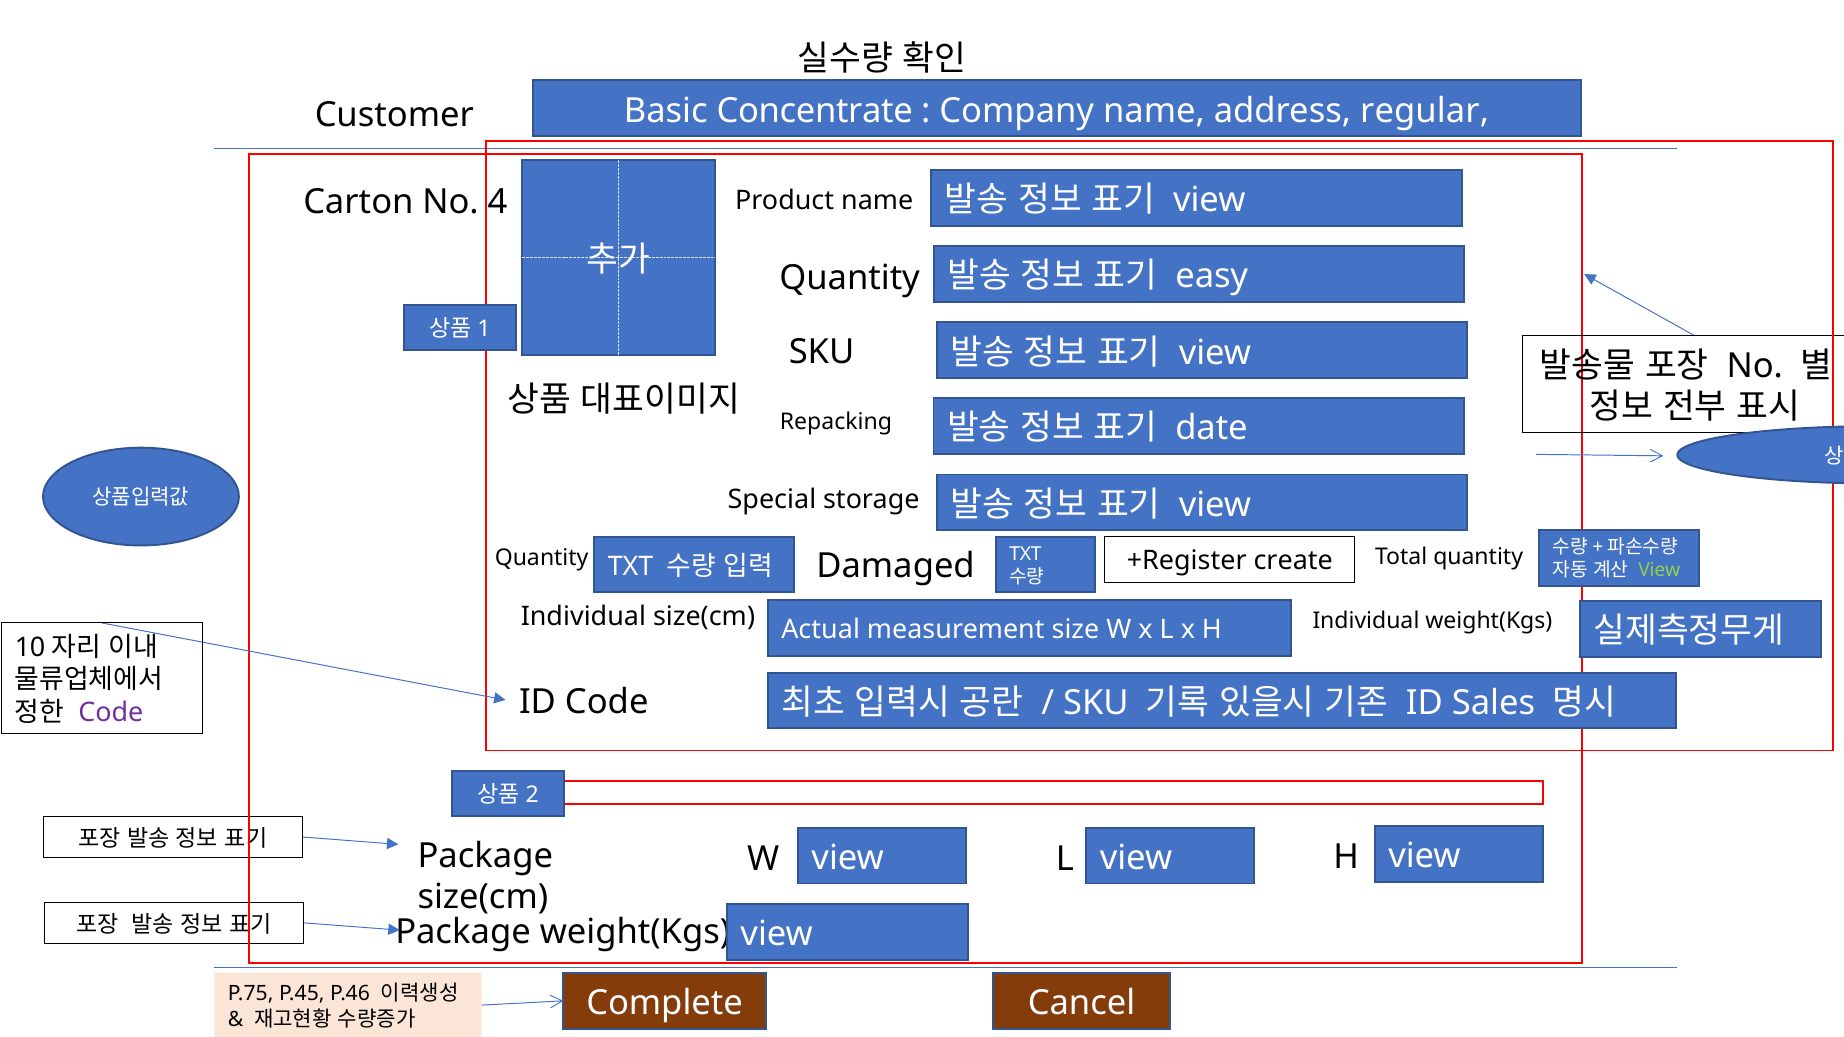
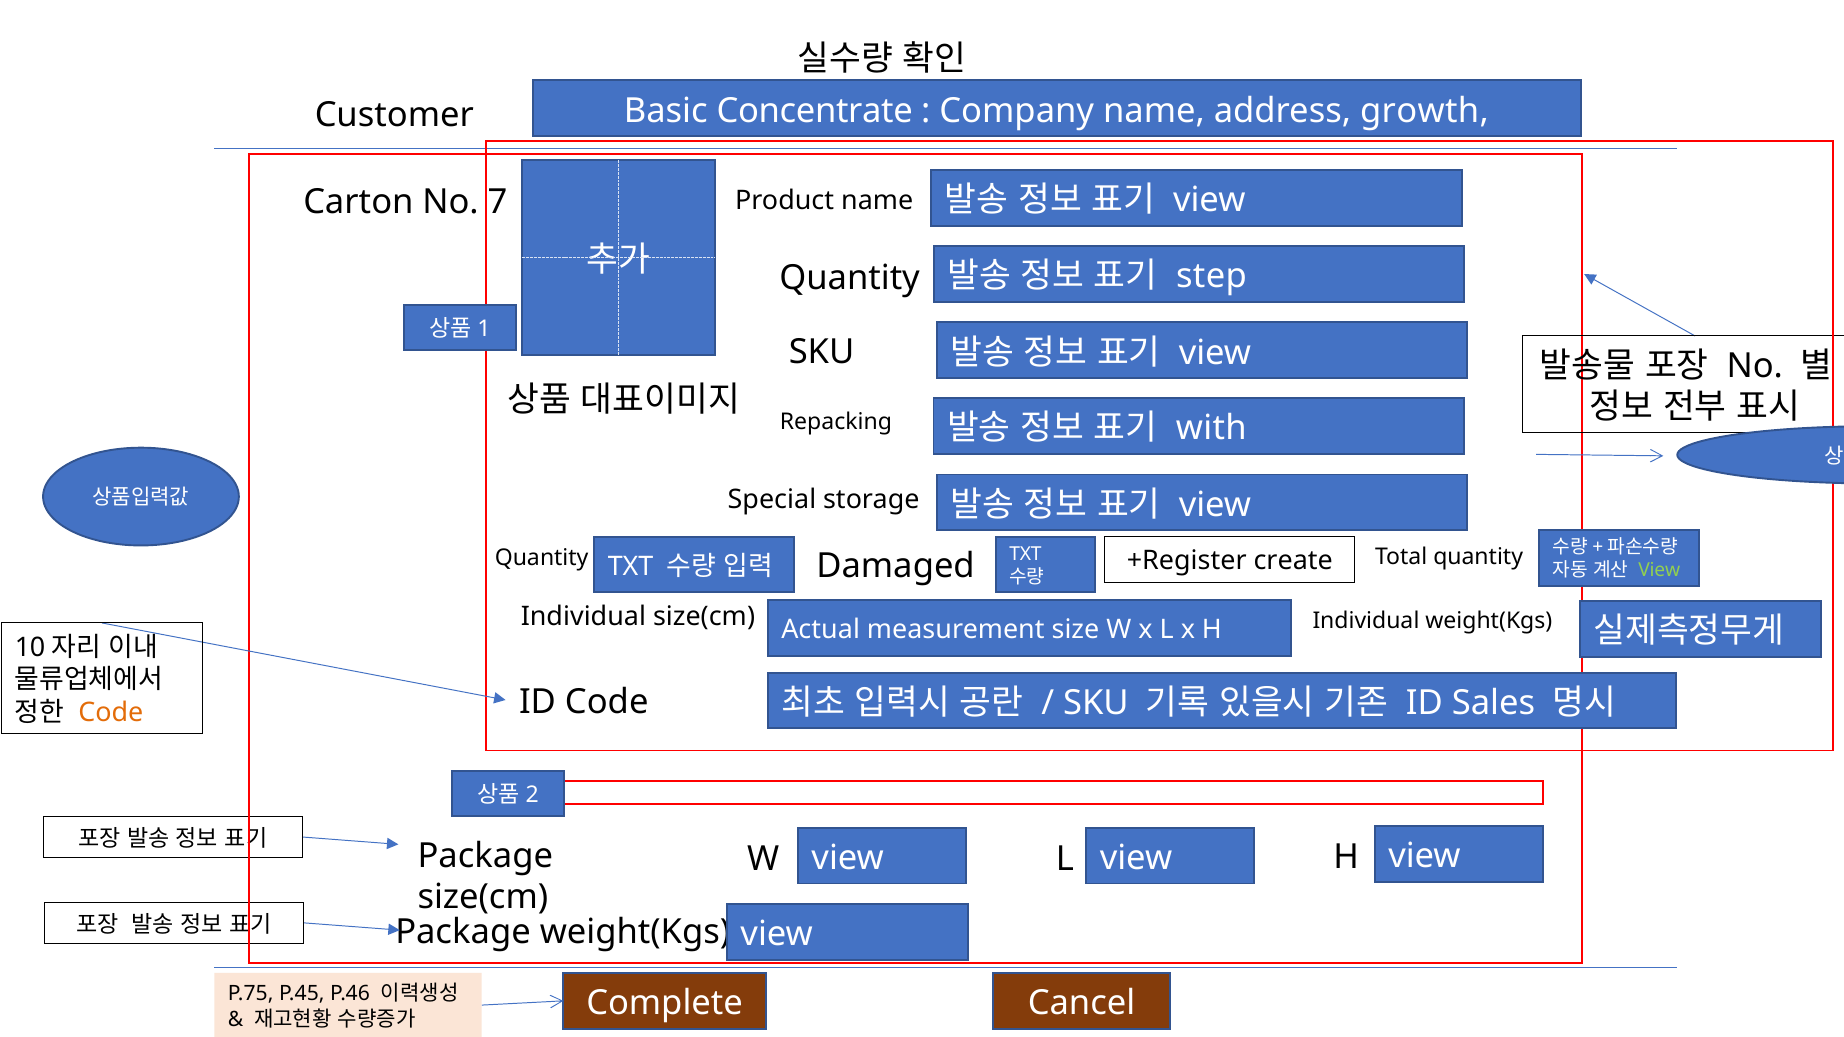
regular: regular -> growth (1425, 111)
4: 4 -> 7 (498, 202)
easy: easy -> step (1211, 277)
date: date -> with (1211, 429)
Code colour: purple -> orange (111, 713)
